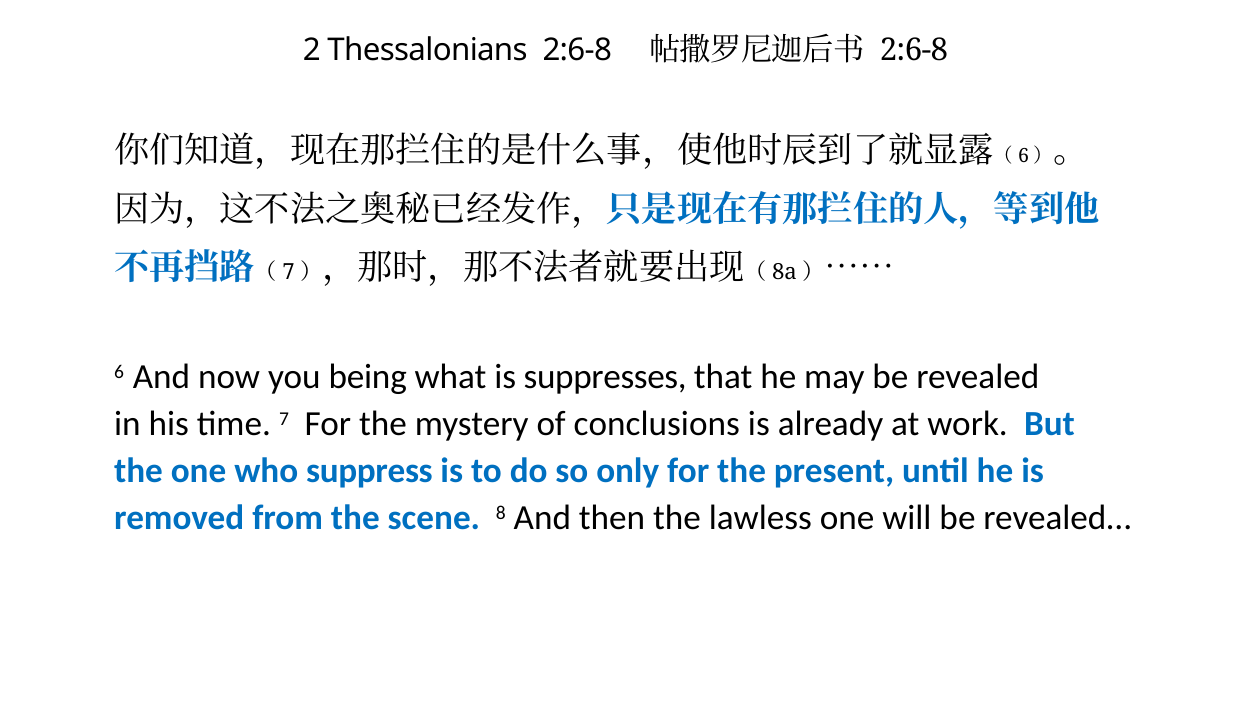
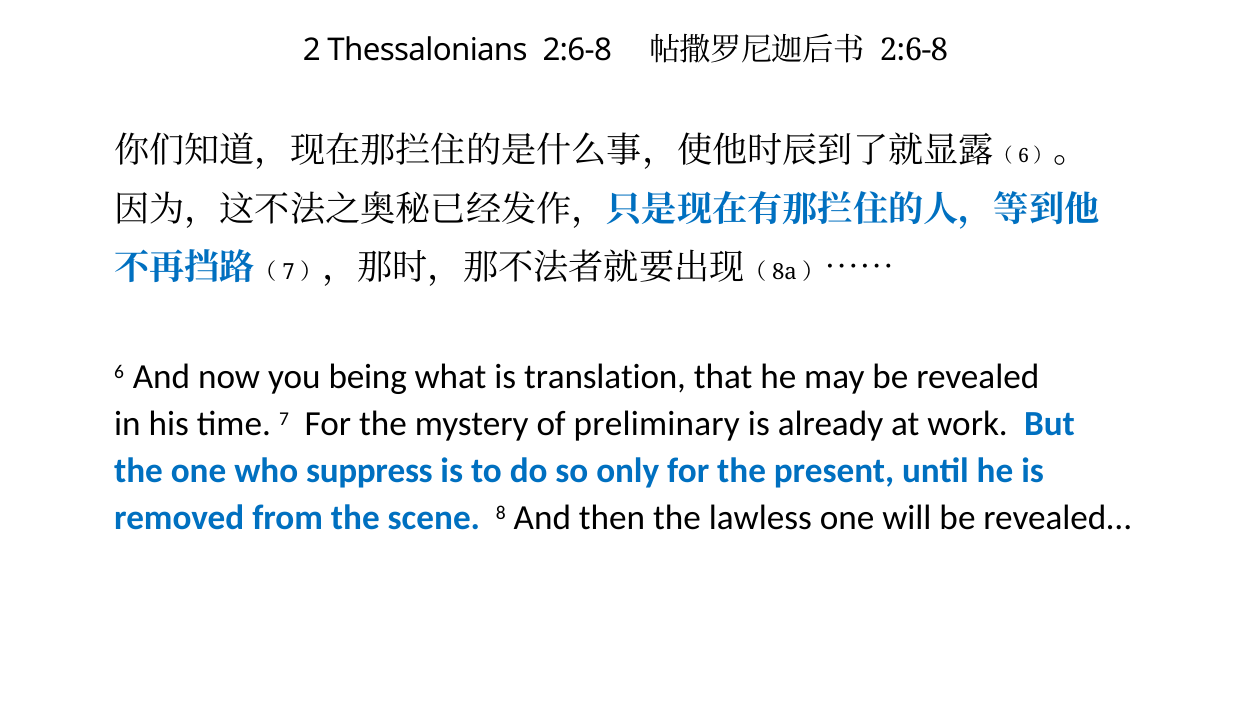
suppresses: suppresses -> translation (605, 376)
conclusions: conclusions -> preliminary (657, 423)
